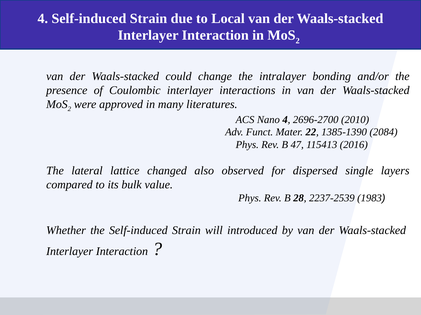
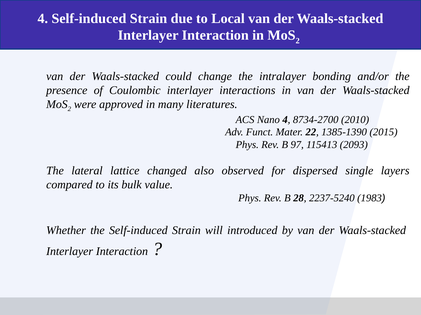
2696-2700: 2696-2700 -> 8734-2700 (316, 120)
2084: 2084 -> 2015 (384, 132)
47: 47 -> 97 (297, 145)
2016: 2016 -> 2093 (354, 145)
2237-2539: 2237-2539 -> 2237-5240 (332, 198)
